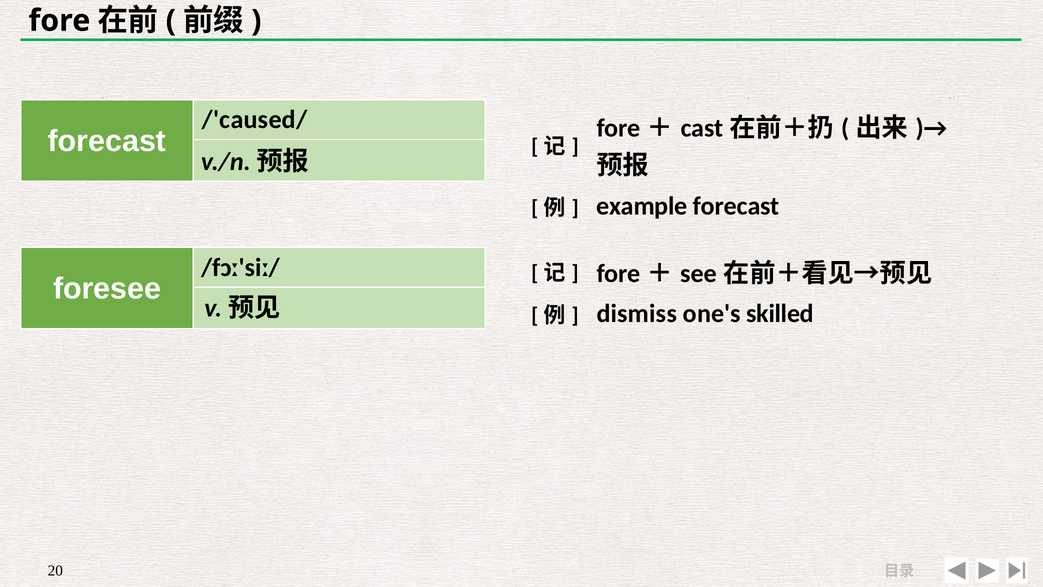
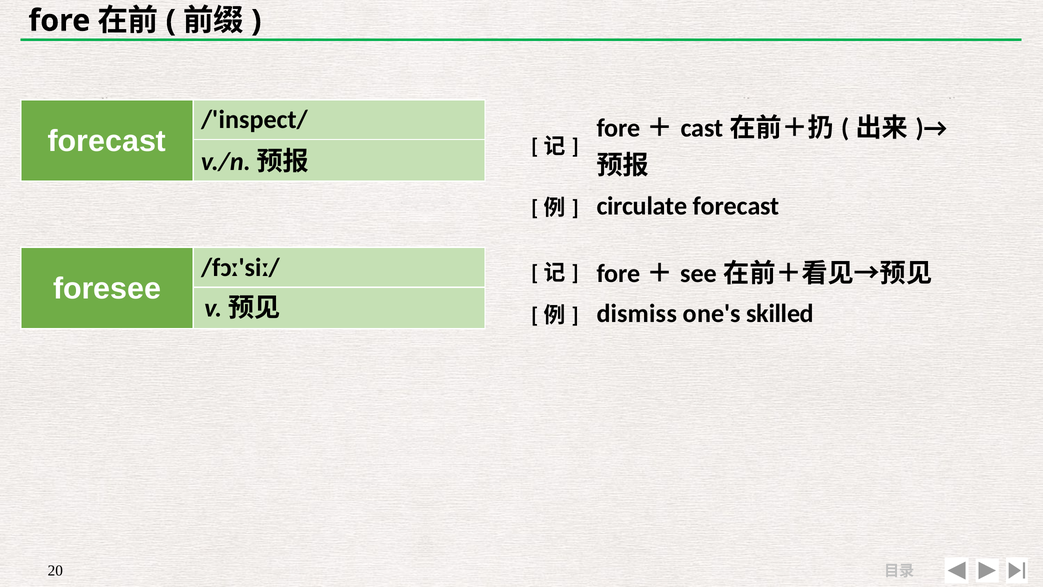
/'caused/: /'caused/ -> /'inspect/ (255, 120)
example: example -> circulate (642, 206)
